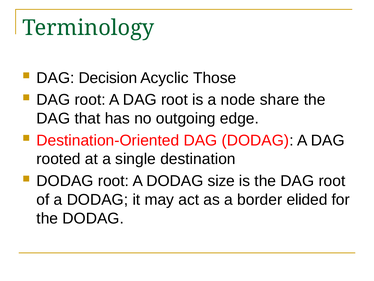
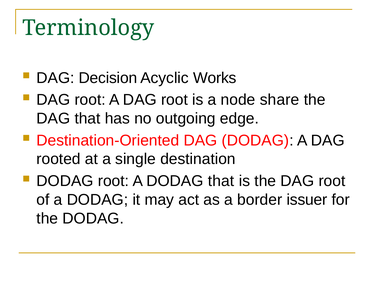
Those: Those -> Works (215, 78)
DODAG size: size -> that (221, 181)
elided: elided -> issuer (307, 199)
